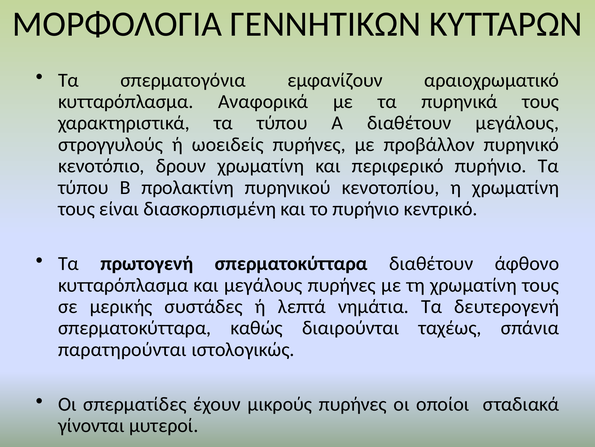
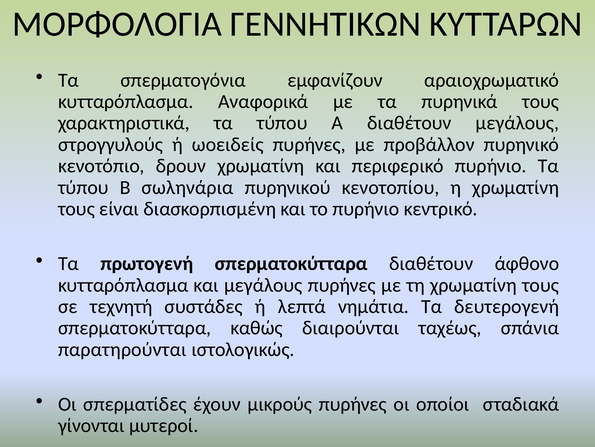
προλακτίνη: προλακτίνη -> σωληνάρια (188, 187)
μερικής: μερικής -> τεχνητή (121, 306)
